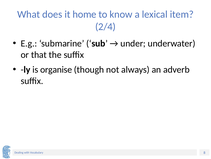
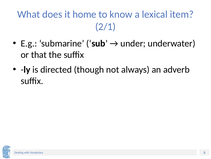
2/4: 2/4 -> 2/1 (105, 27)
organise: organise -> directed (56, 69)
